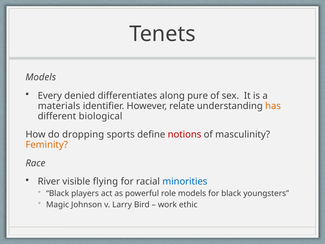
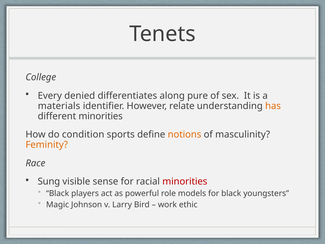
Models: Models -> College (41, 77)
different biological: biological -> minorities (101, 116)
dropping: dropping -> condition (83, 134)
notions colour: red -> orange (185, 134)
River: River -> Sung (49, 181)
flying: flying -> sense (106, 181)
minorities colour: blue -> red (185, 181)
